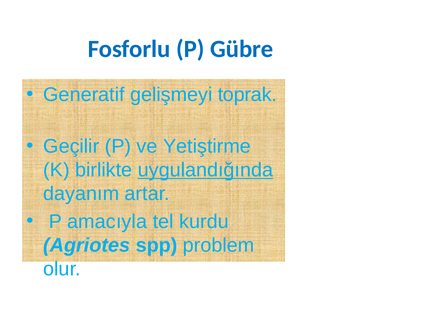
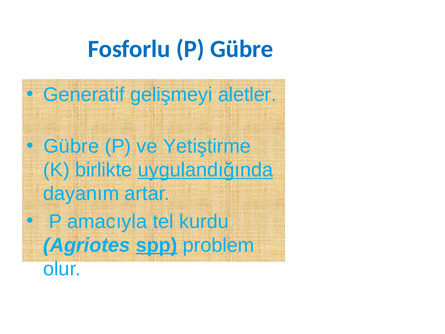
toprak: toprak -> aletler (247, 95)
Geçilir: Geçilir -> Gübre (71, 146)
spp underline: none -> present (157, 245)
